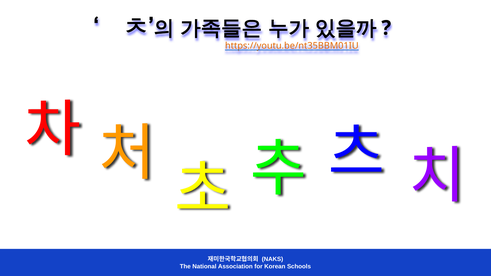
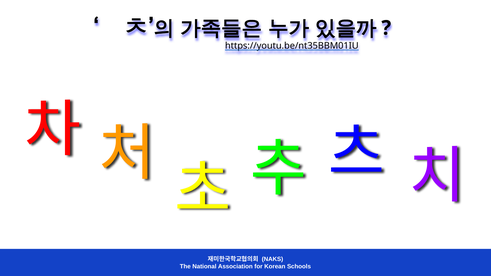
https://youtu.be/nt35BBM01IU colour: orange -> black (292, 46)
